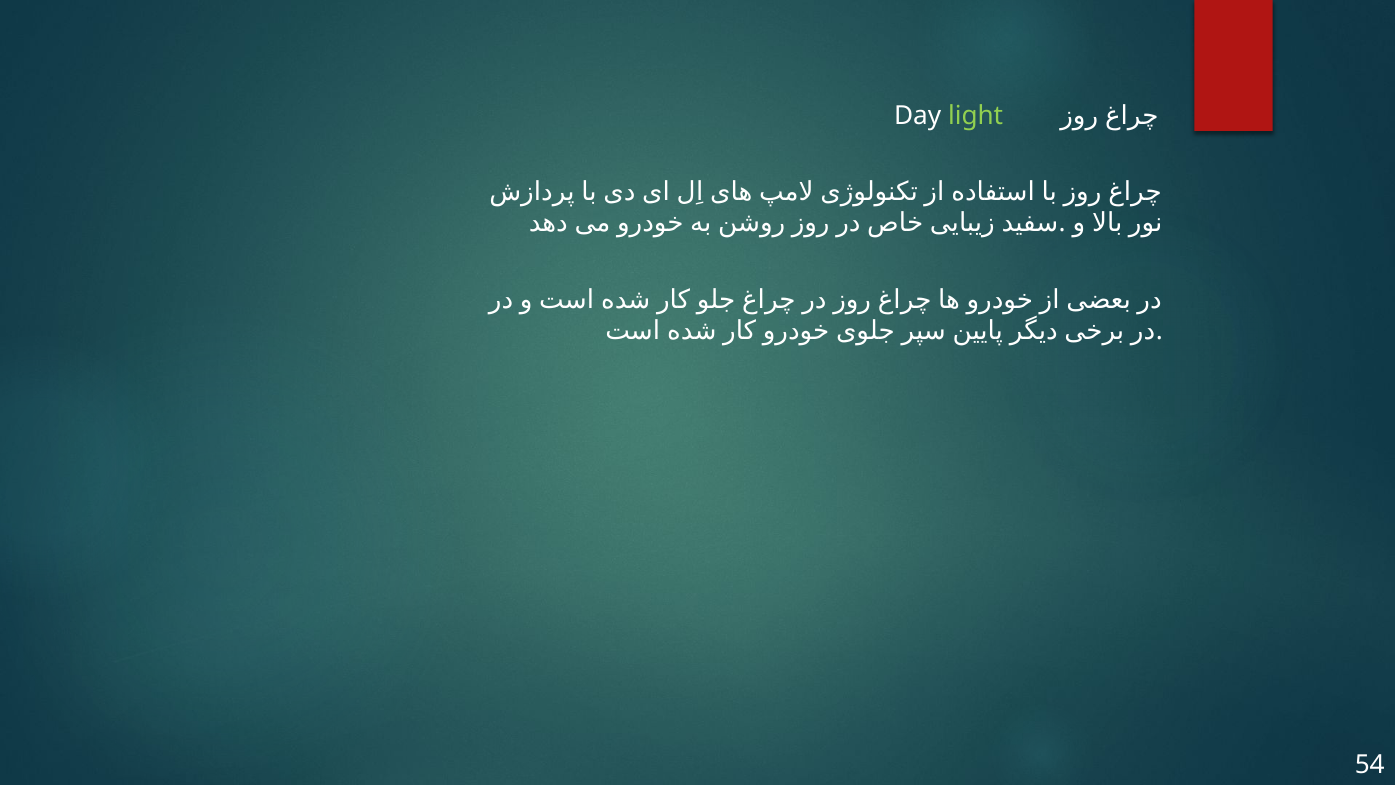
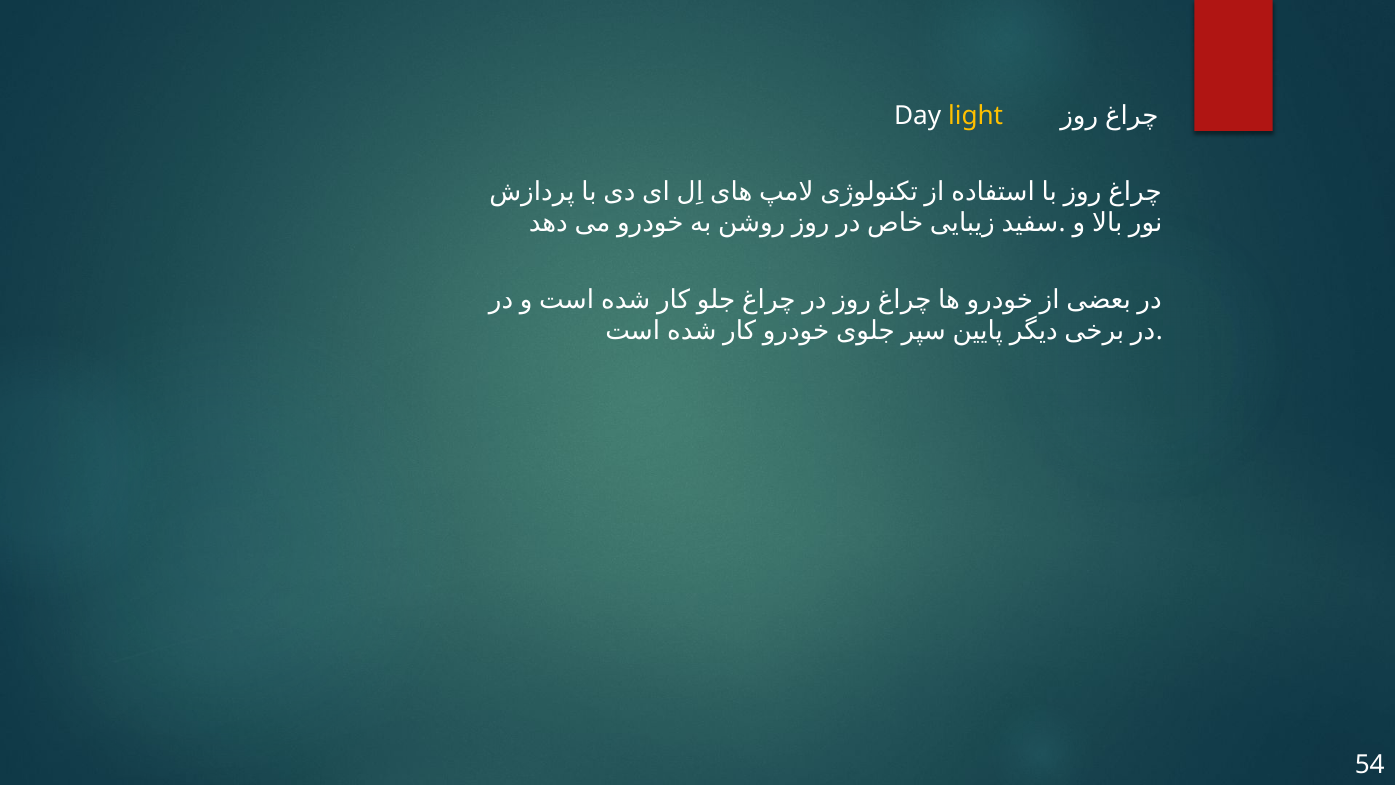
light colour: light green -> yellow (976, 115)
